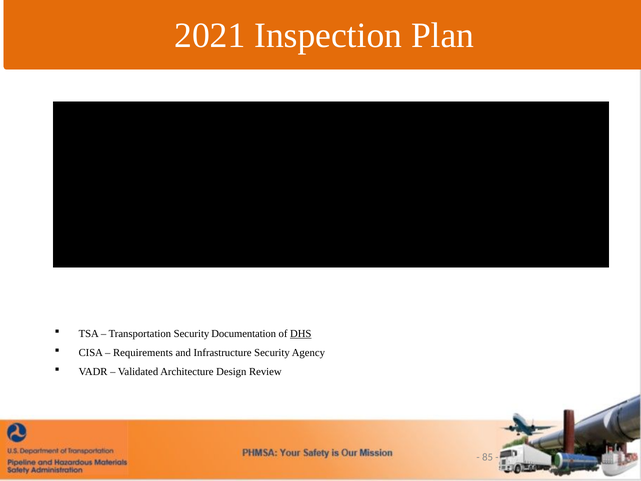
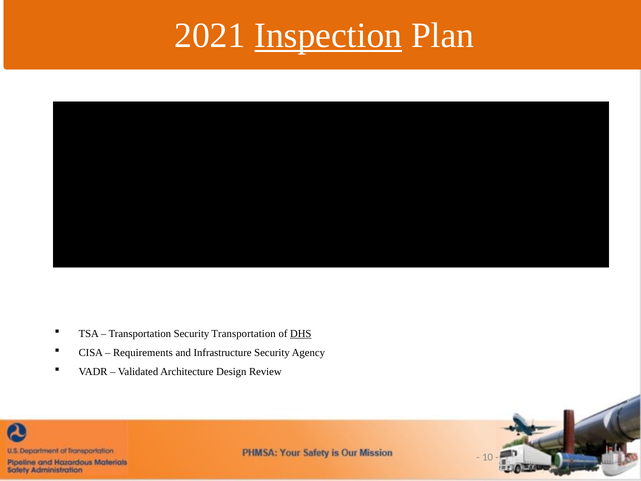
Inspection underline: none -> present (328, 36)
Security Documentation: Documentation -> Transportation (244, 333)
85: 85 -> 10 (488, 457)
